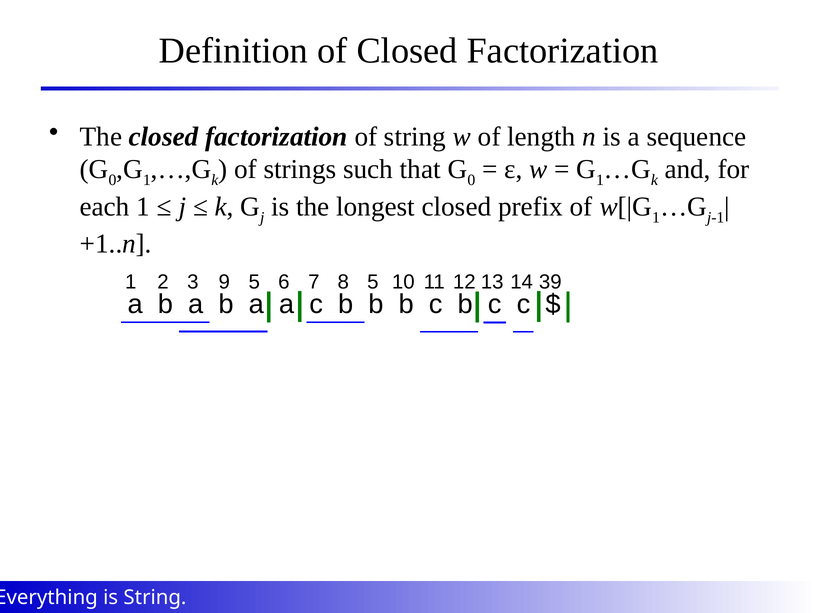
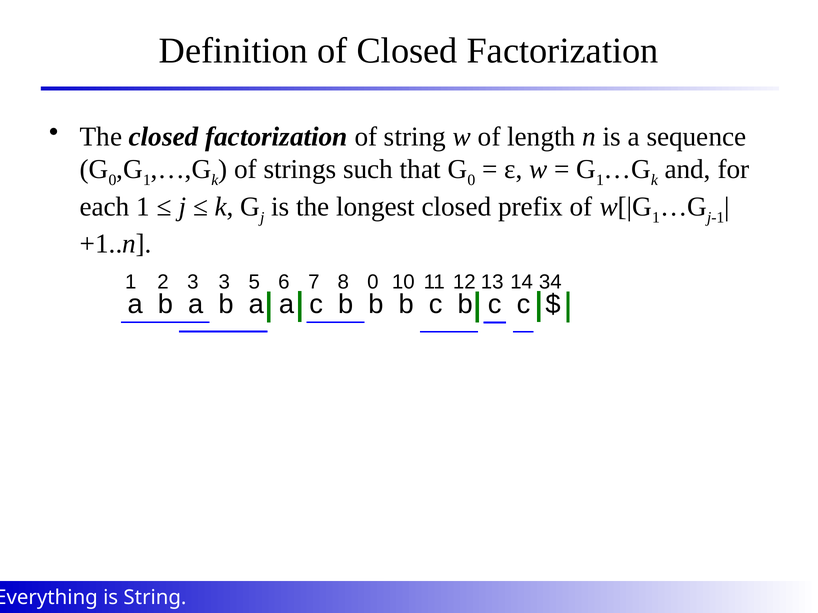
3 9: 9 -> 3 (224, 282)
8 5: 5 -> 0 (373, 282)
39: 39 -> 34 (550, 282)
